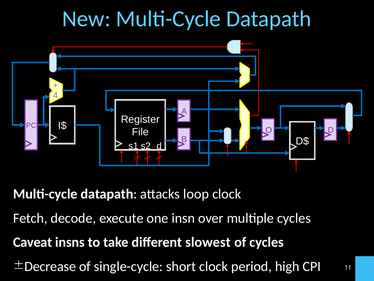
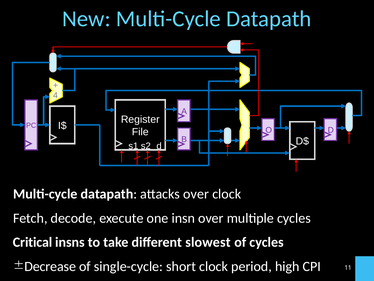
attacks loop: loop -> over (196, 194)
Caveat: Caveat -> Critical (33, 242)
